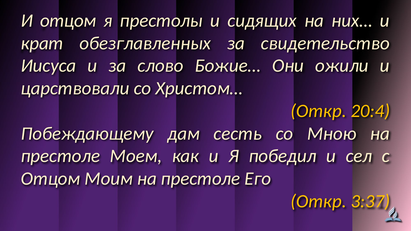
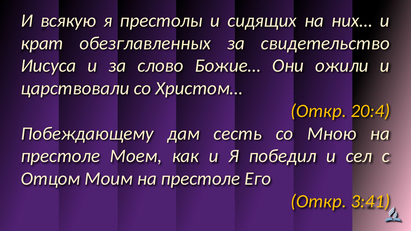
И отцом: отцом -> всякую (68, 21)
3:37: 3:37 -> 3:41 (370, 201)
